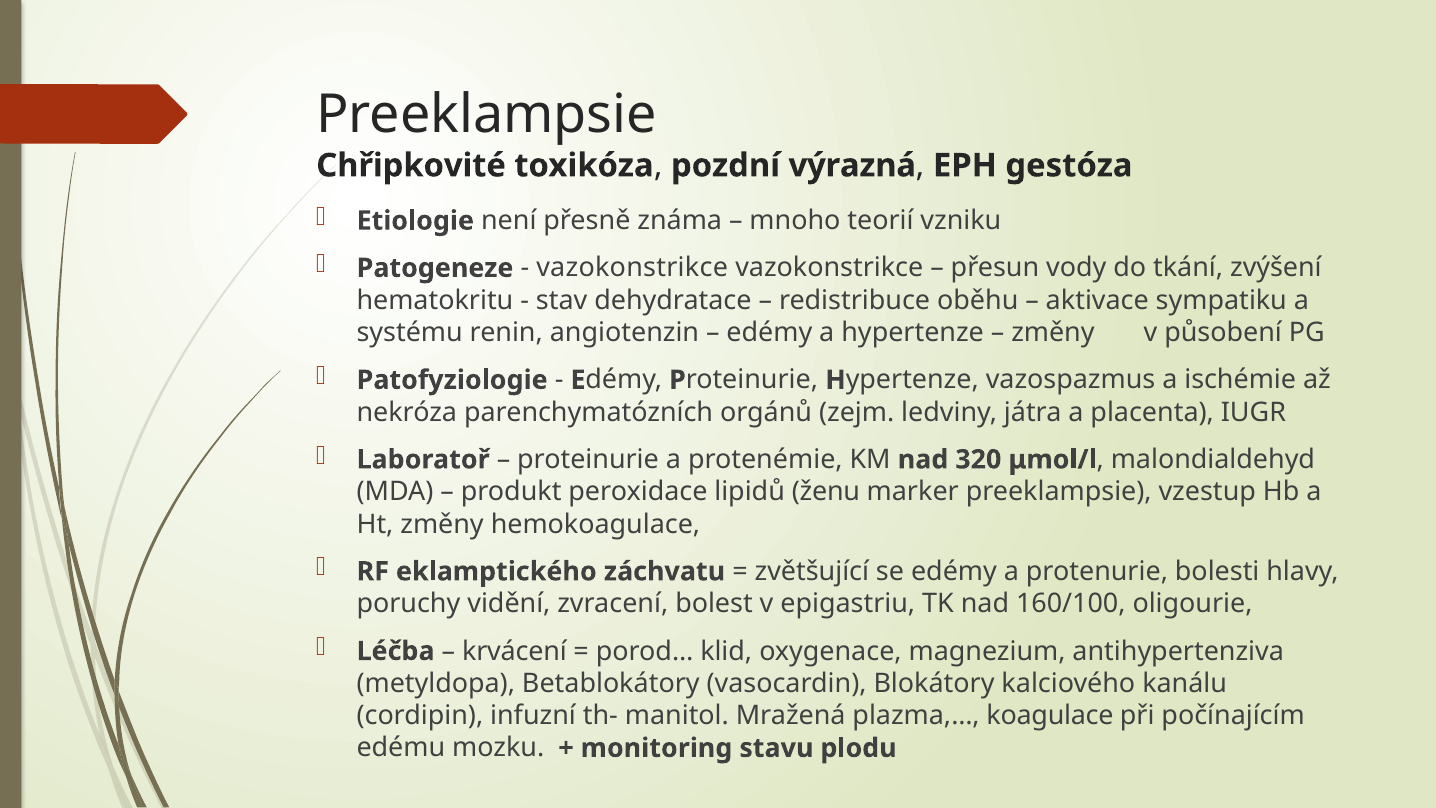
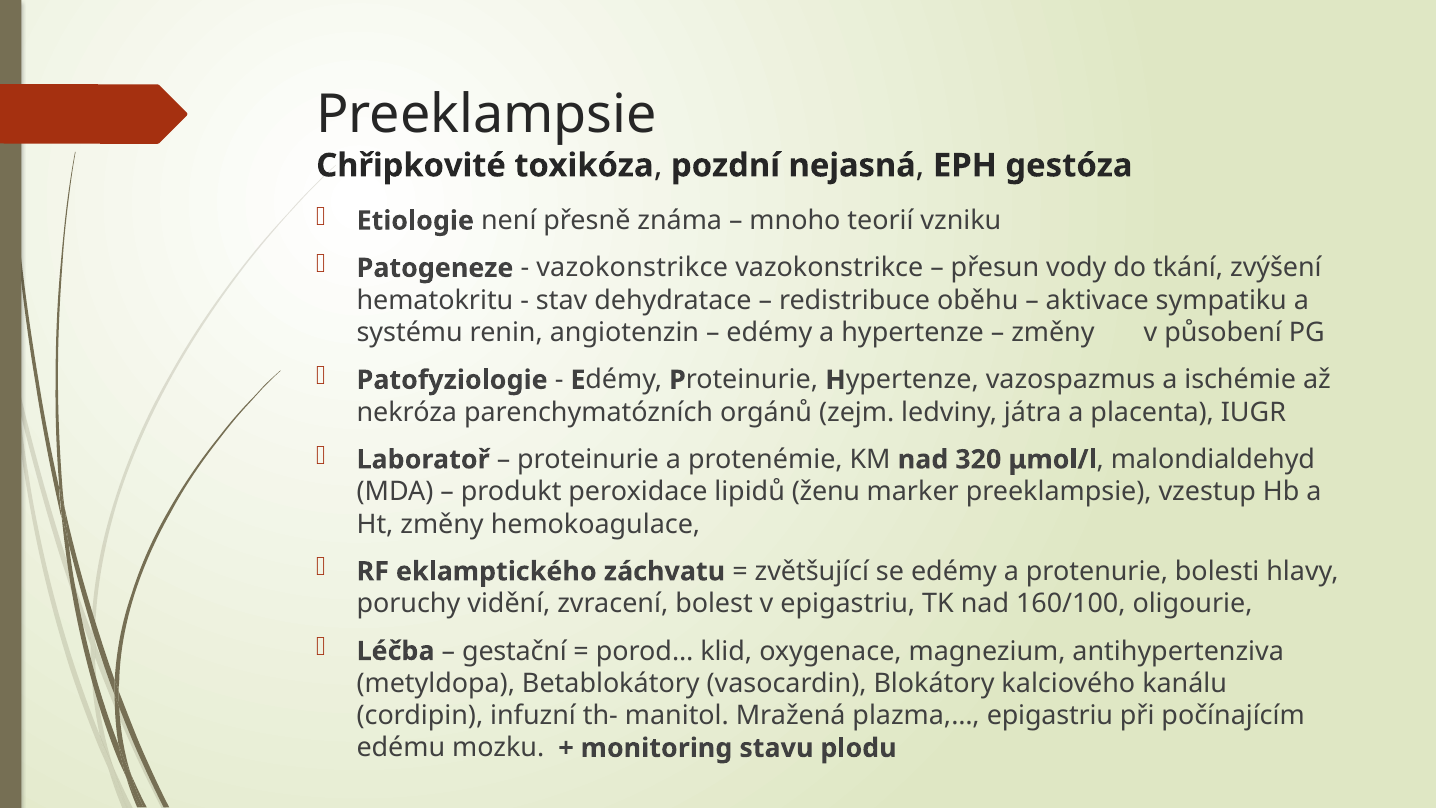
výrazná: výrazná -> nejasná (852, 166)
krvácení: krvácení -> gestační (514, 651)
plazma,… koagulace: koagulace -> epigastriu (1050, 716)
